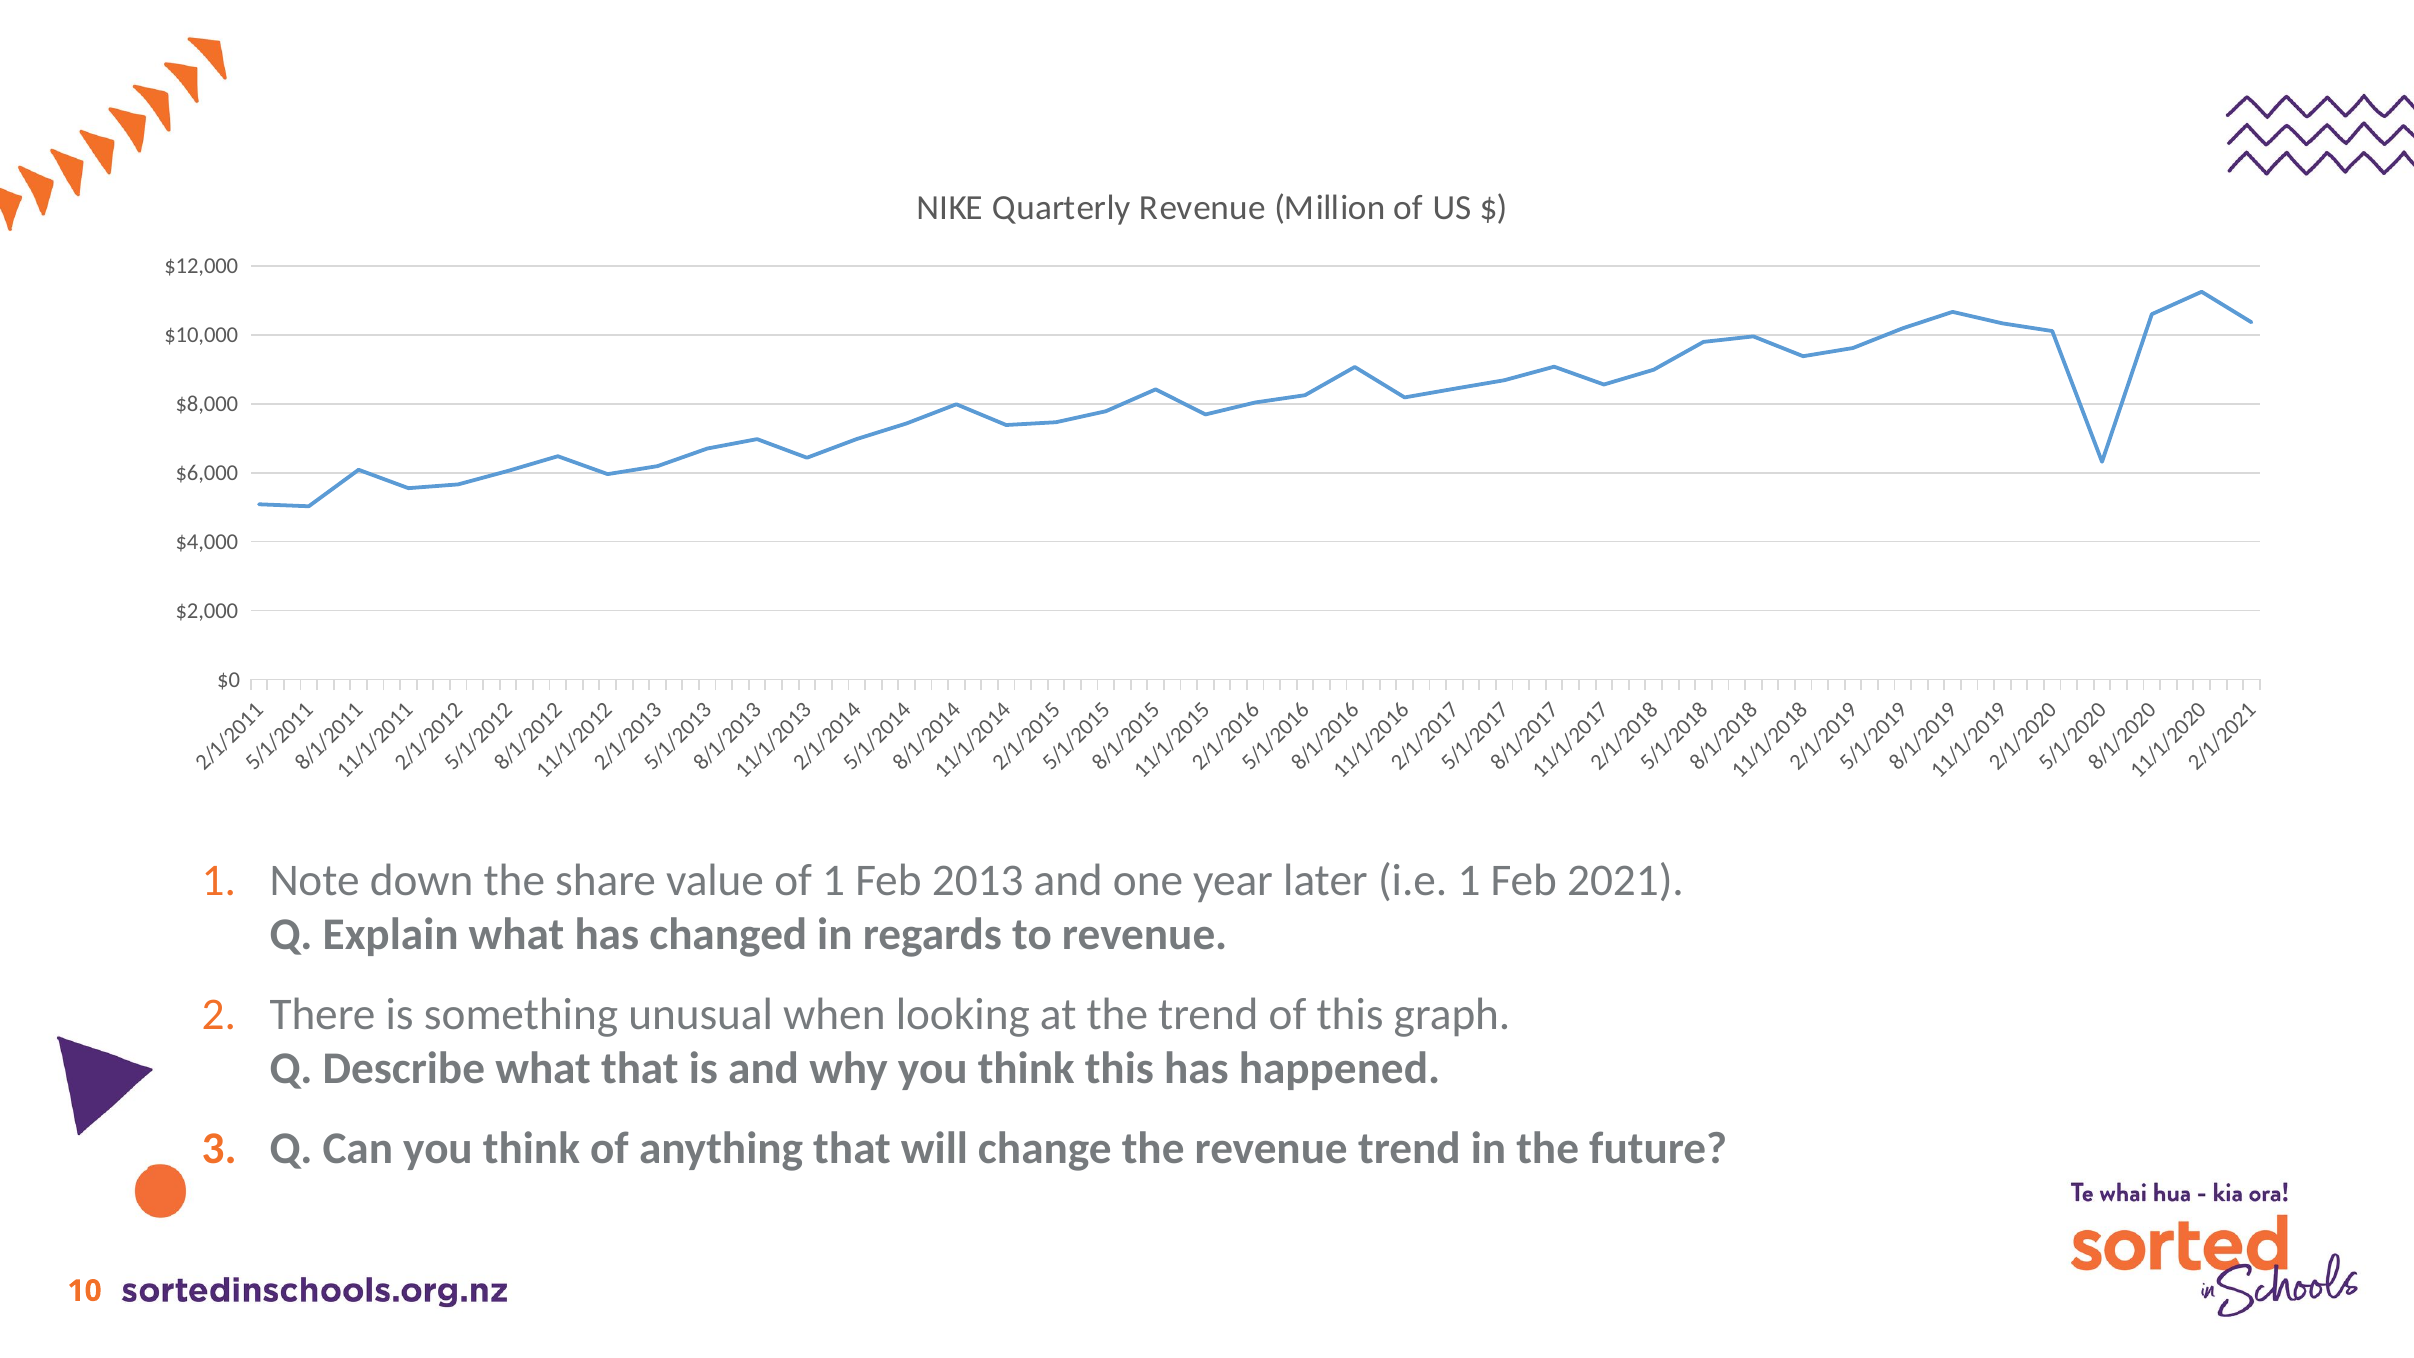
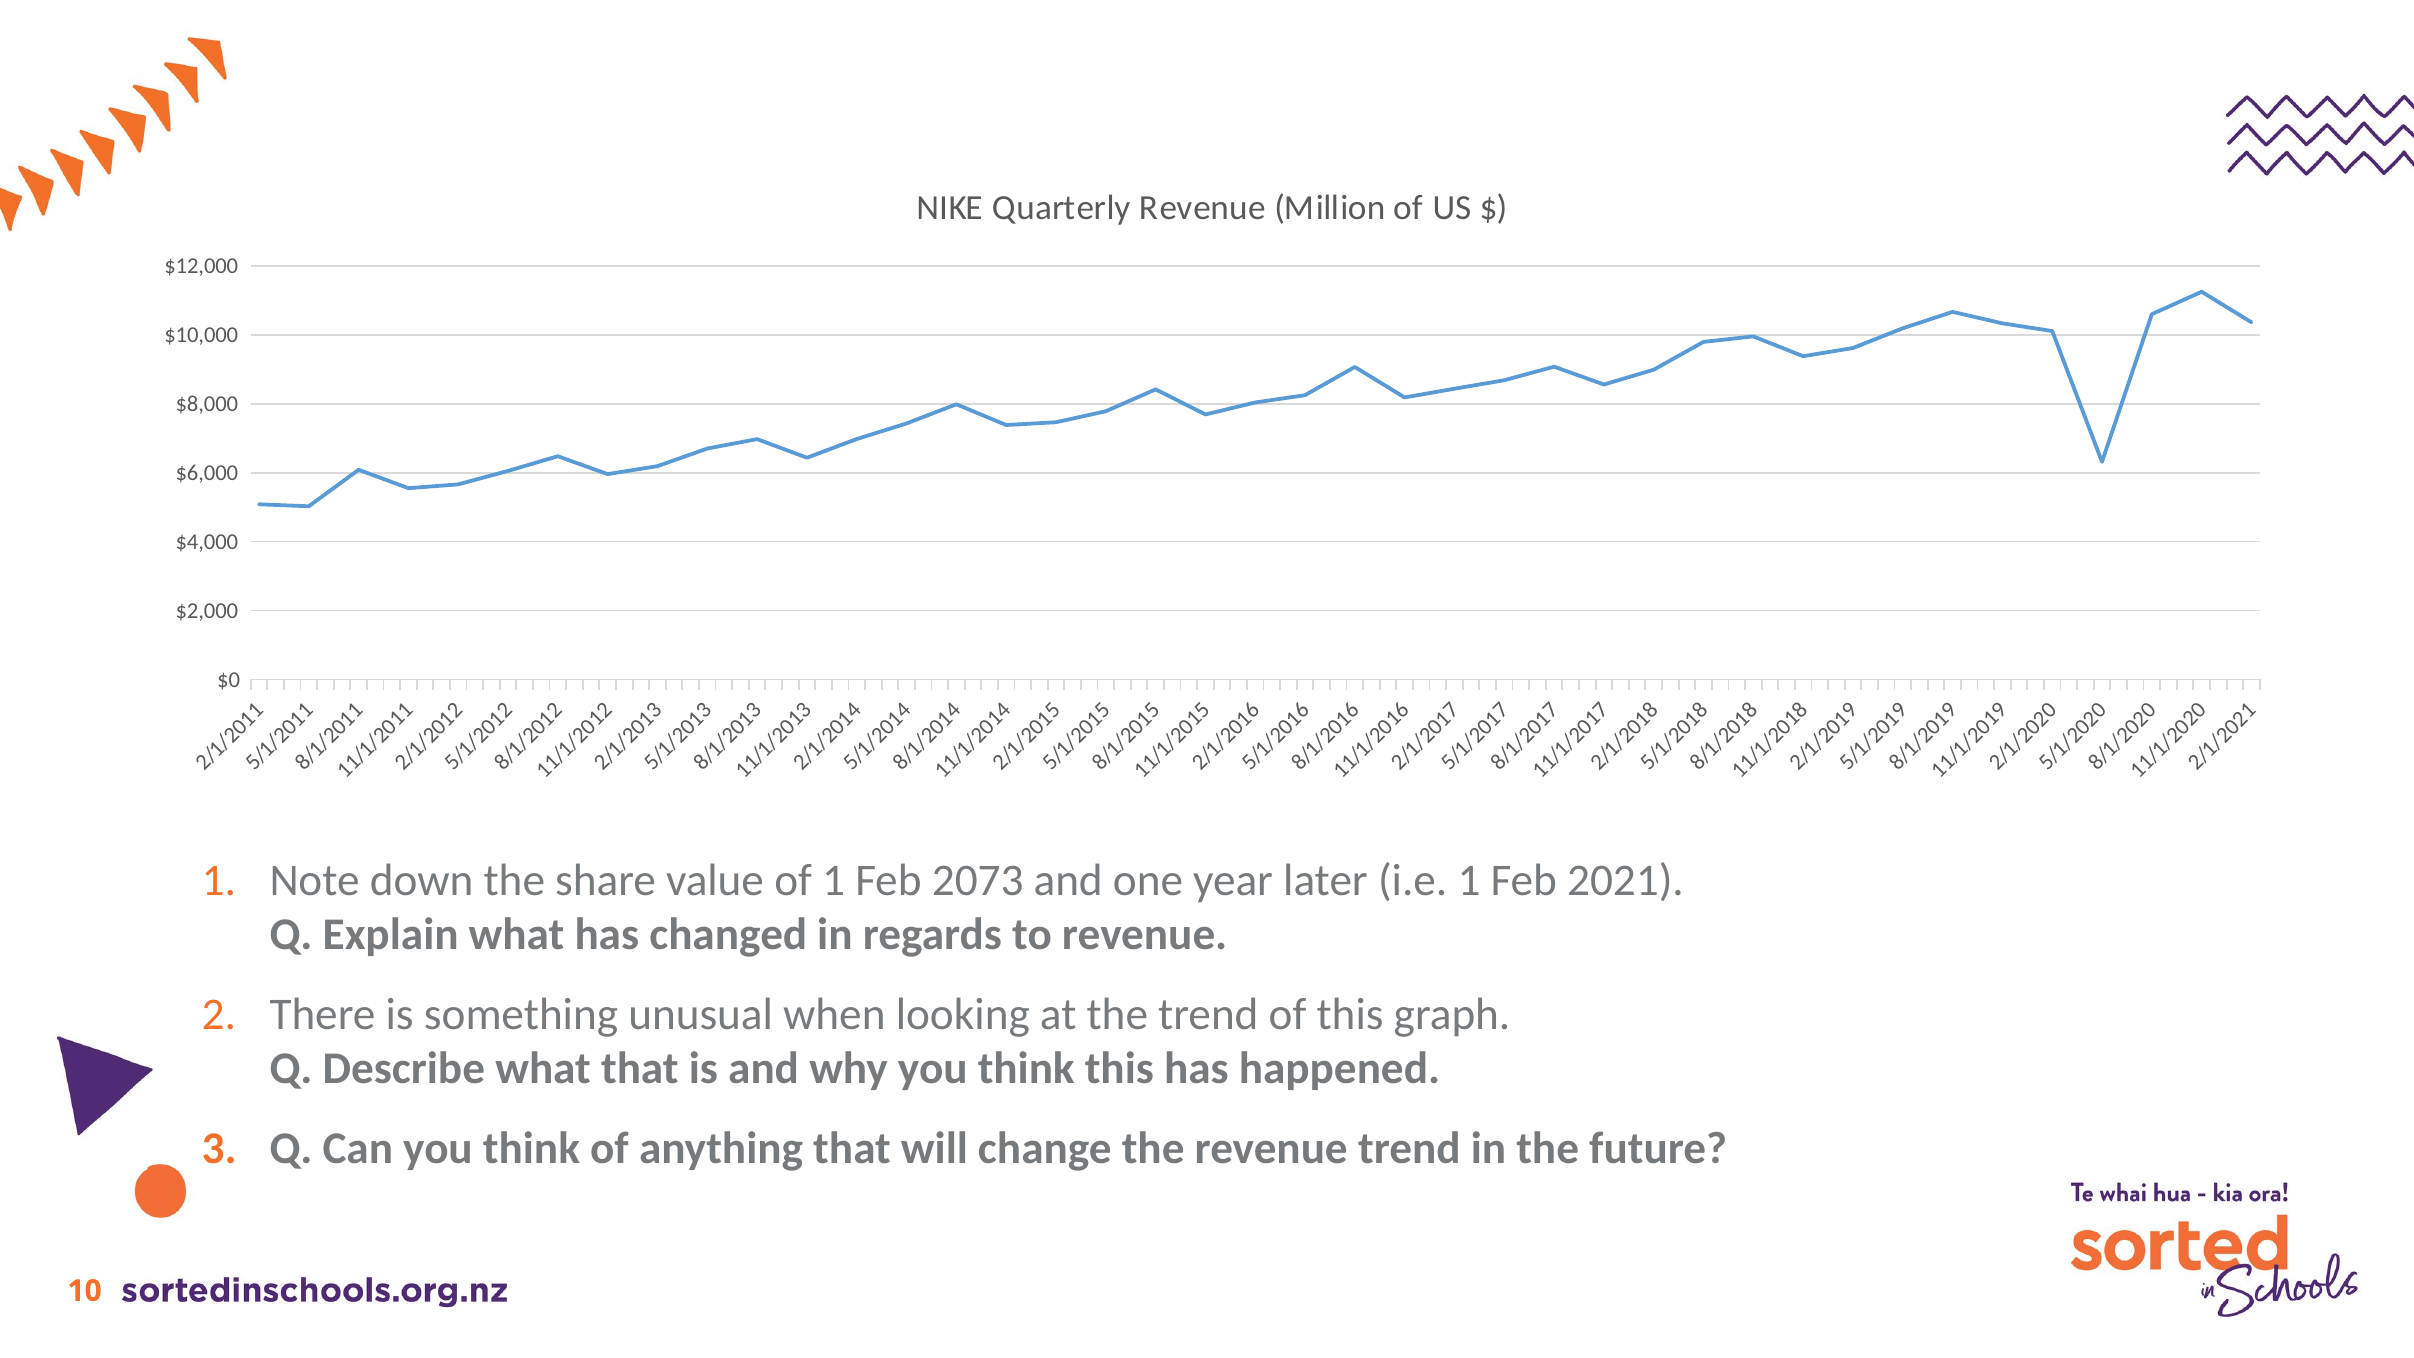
2013: 2013 -> 2073 (978, 880)
